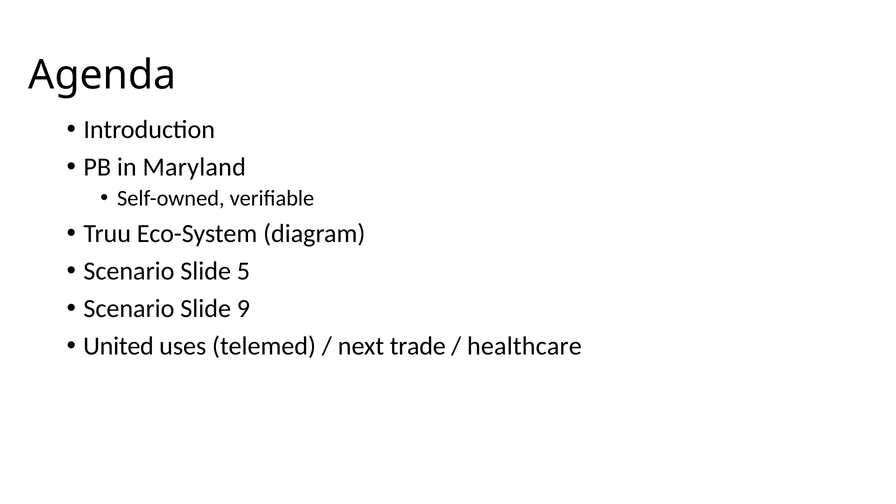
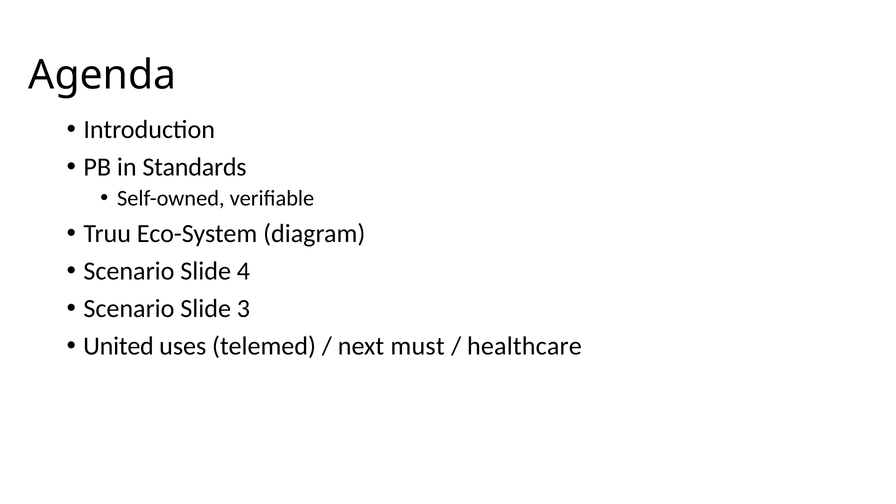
Maryland: Maryland -> Standards (194, 167)
5: 5 -> 4 (243, 271)
9: 9 -> 3 (243, 309)
trade: trade -> must (418, 346)
